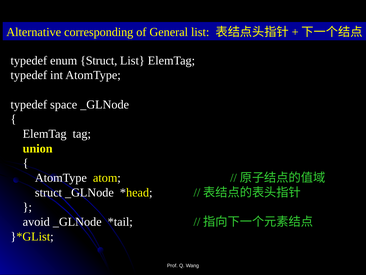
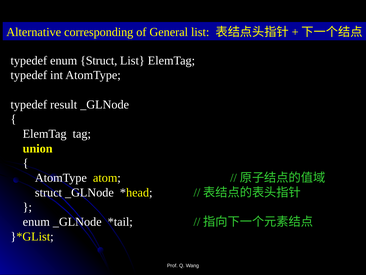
space: space -> result (64, 104)
avoid: avoid -> enum (36, 221)
